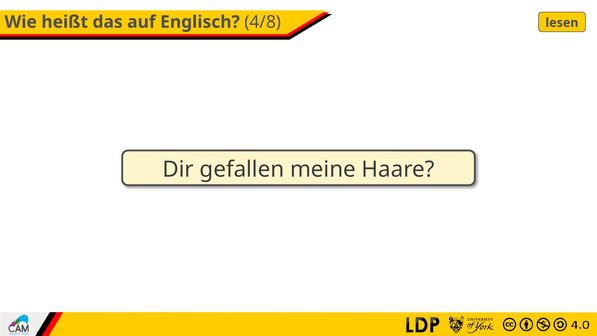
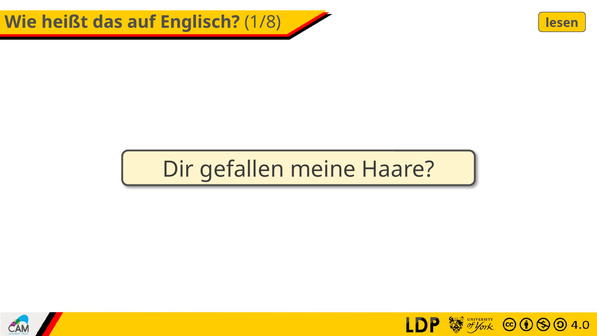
4/8: 4/8 -> 1/8 (263, 22)
